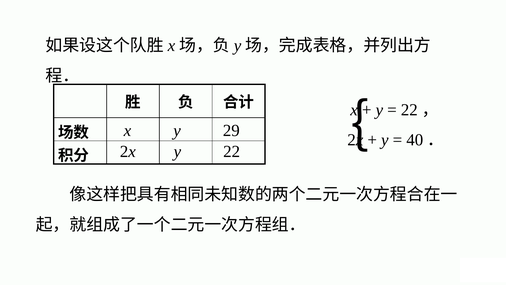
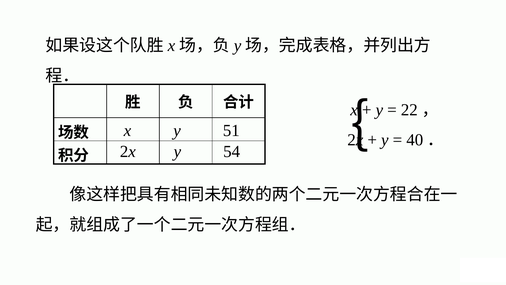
29: 29 -> 51 (231, 130)
22: 22 -> 54 (232, 151)
